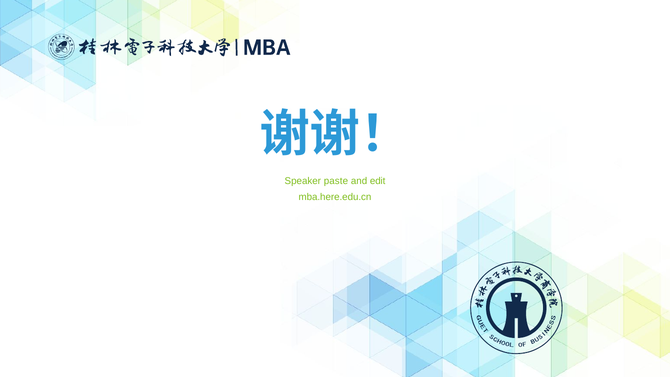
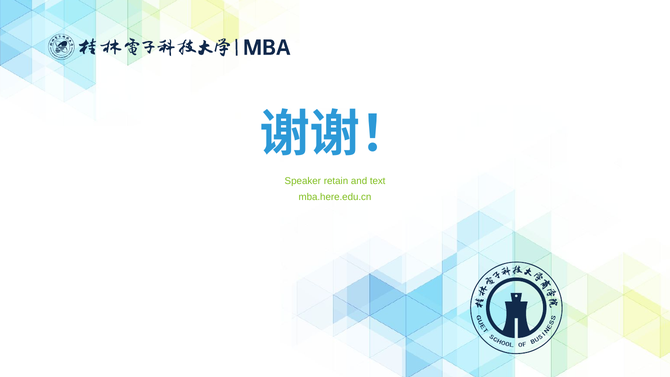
paste: paste -> retain (336, 181)
edit: edit -> text (378, 181)
